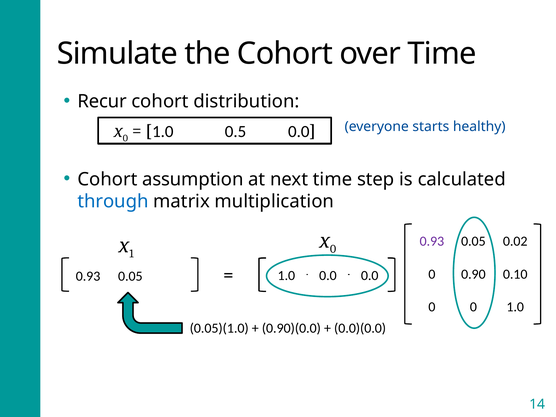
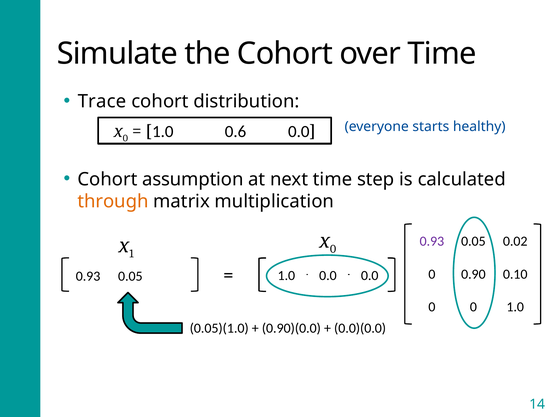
Recur: Recur -> Trace (102, 101)
0.5: 0.5 -> 0.6 (236, 132)
through colour: blue -> orange (113, 201)
